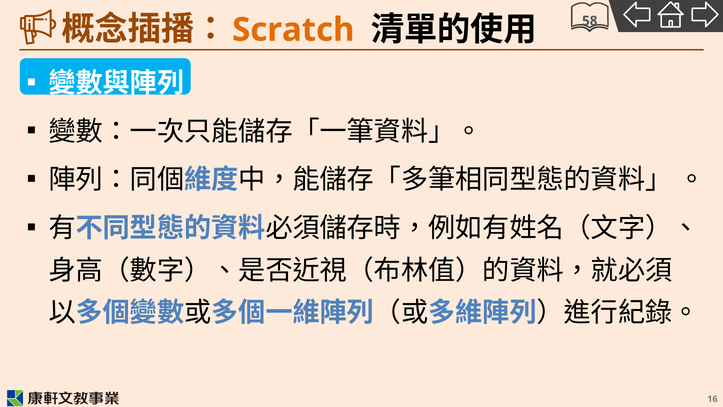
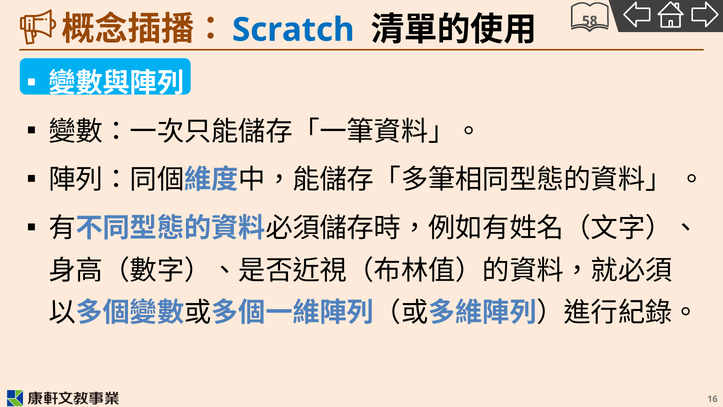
Scratch colour: orange -> blue (293, 30)
